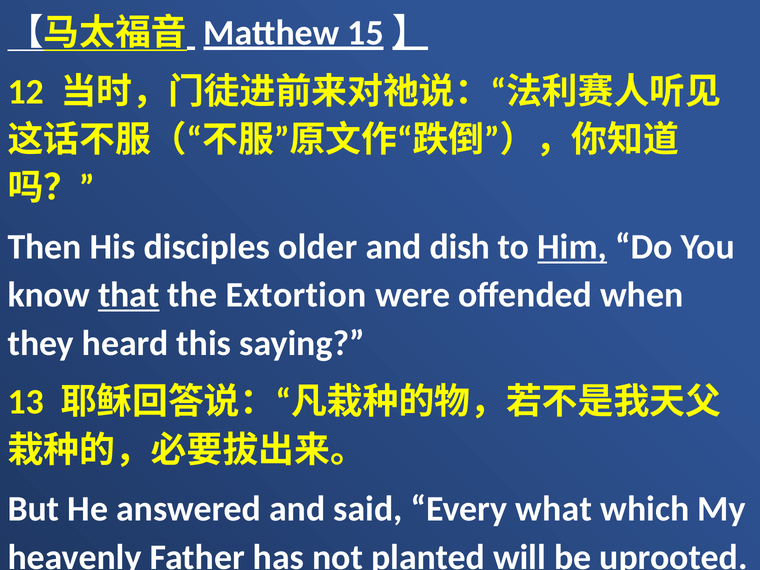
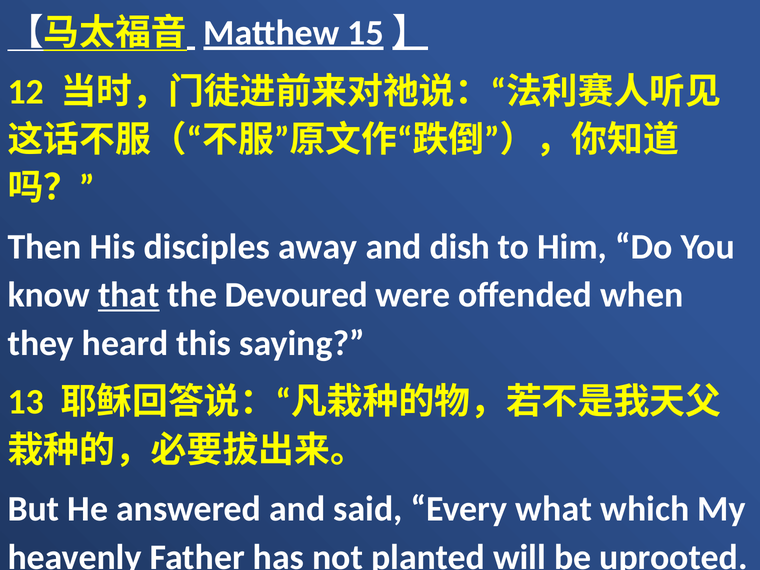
older: older -> away (318, 247)
Him underline: present -> none (572, 247)
Extortion: Extortion -> Devoured (296, 295)
